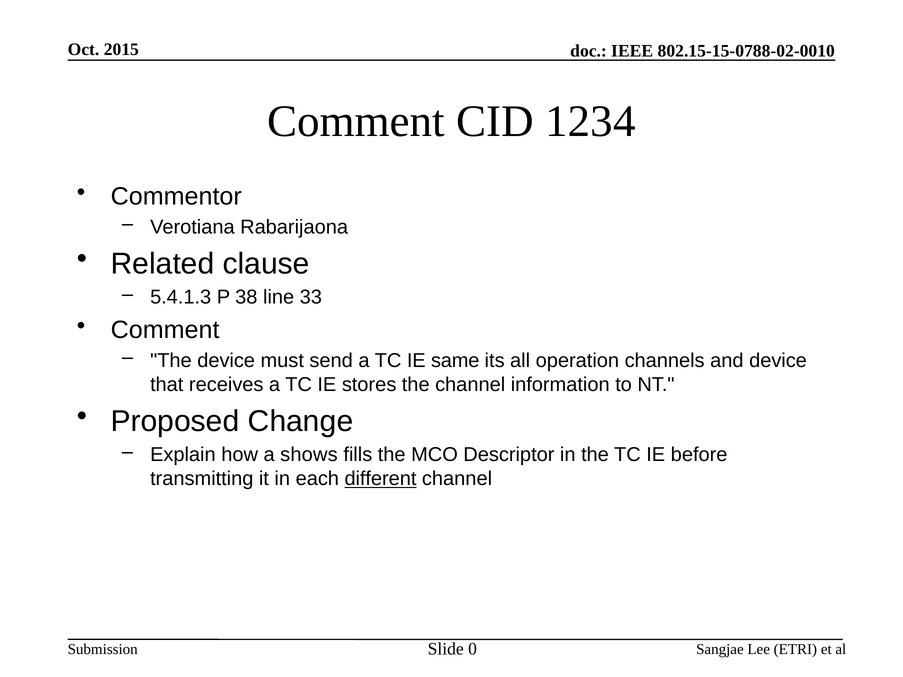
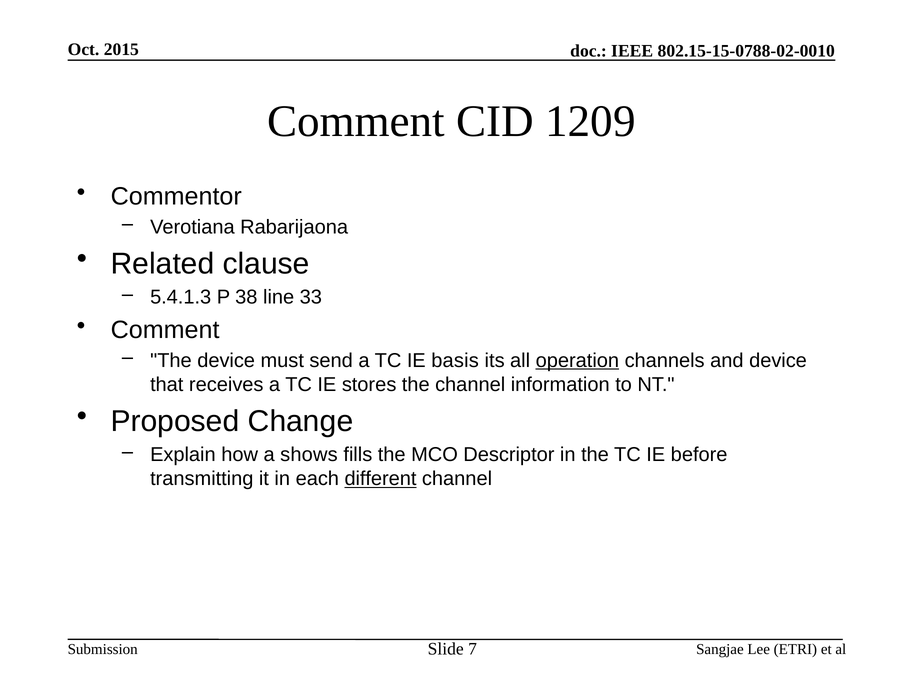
1234: 1234 -> 1209 (590, 121)
same: same -> basis (455, 361)
operation underline: none -> present (577, 361)
0: 0 -> 7 (473, 649)
